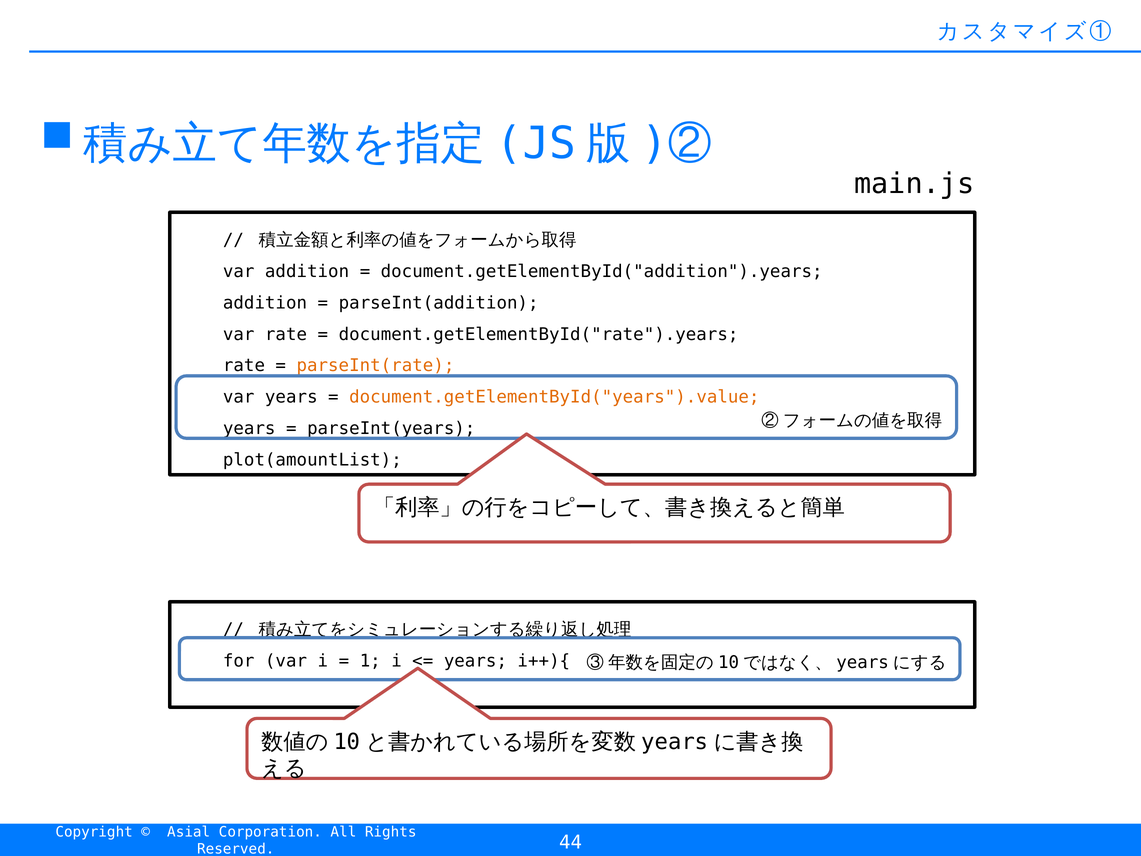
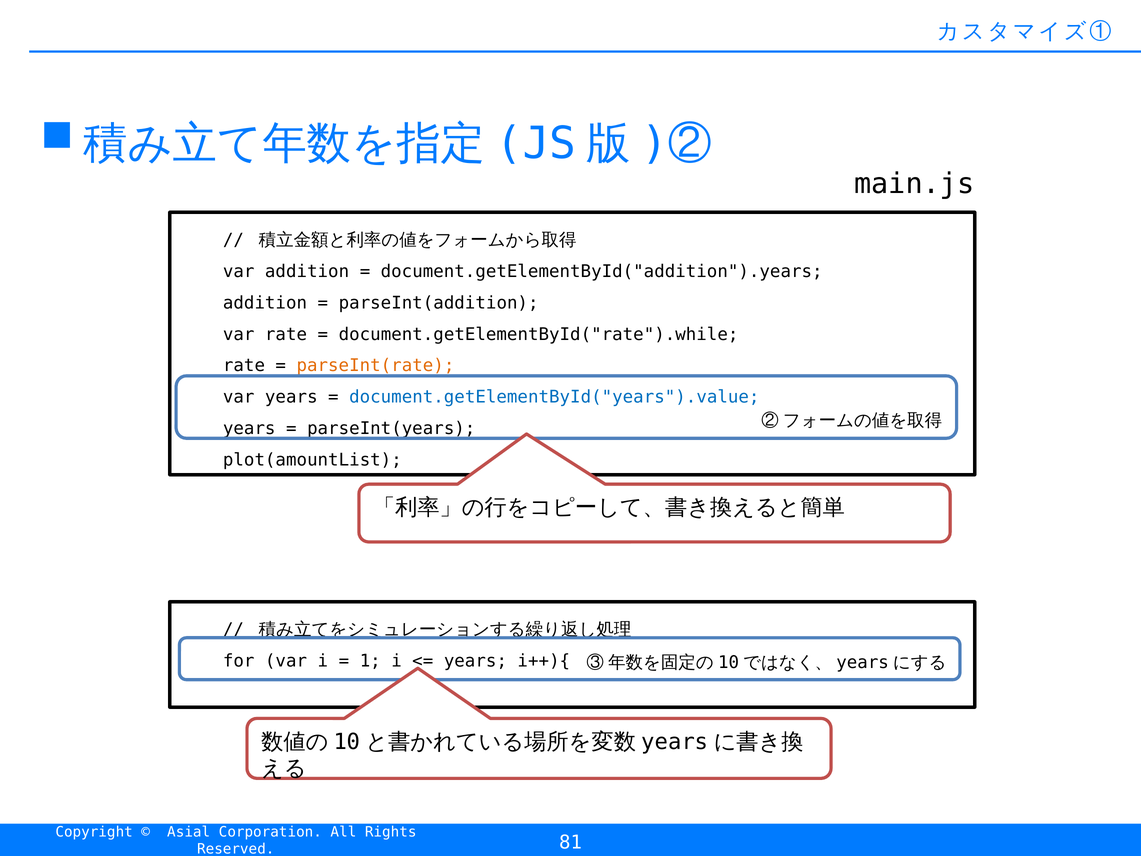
document.getElementById("rate").years: document.getElementById("rate").years -> document.getElementById("rate").while (539, 334)
document.getElementById("years").value colour: orange -> blue (554, 397)
44: 44 -> 81 (571, 842)
